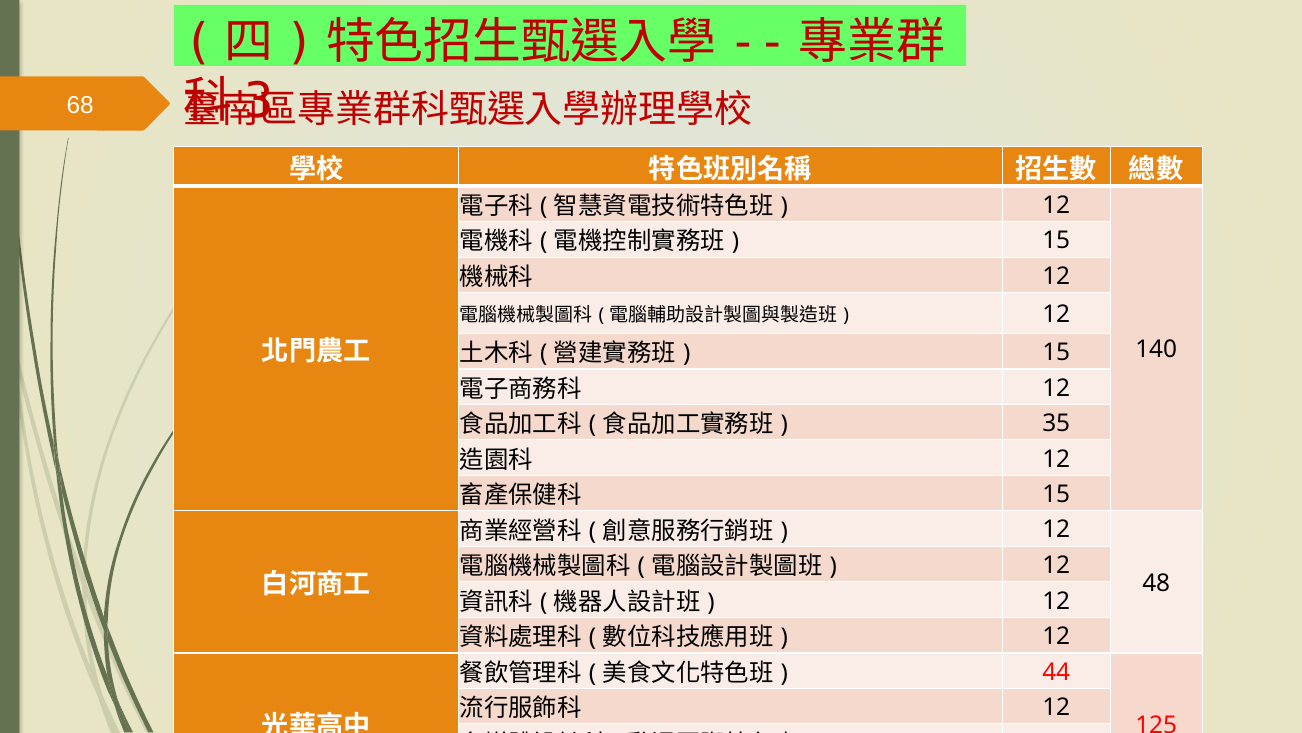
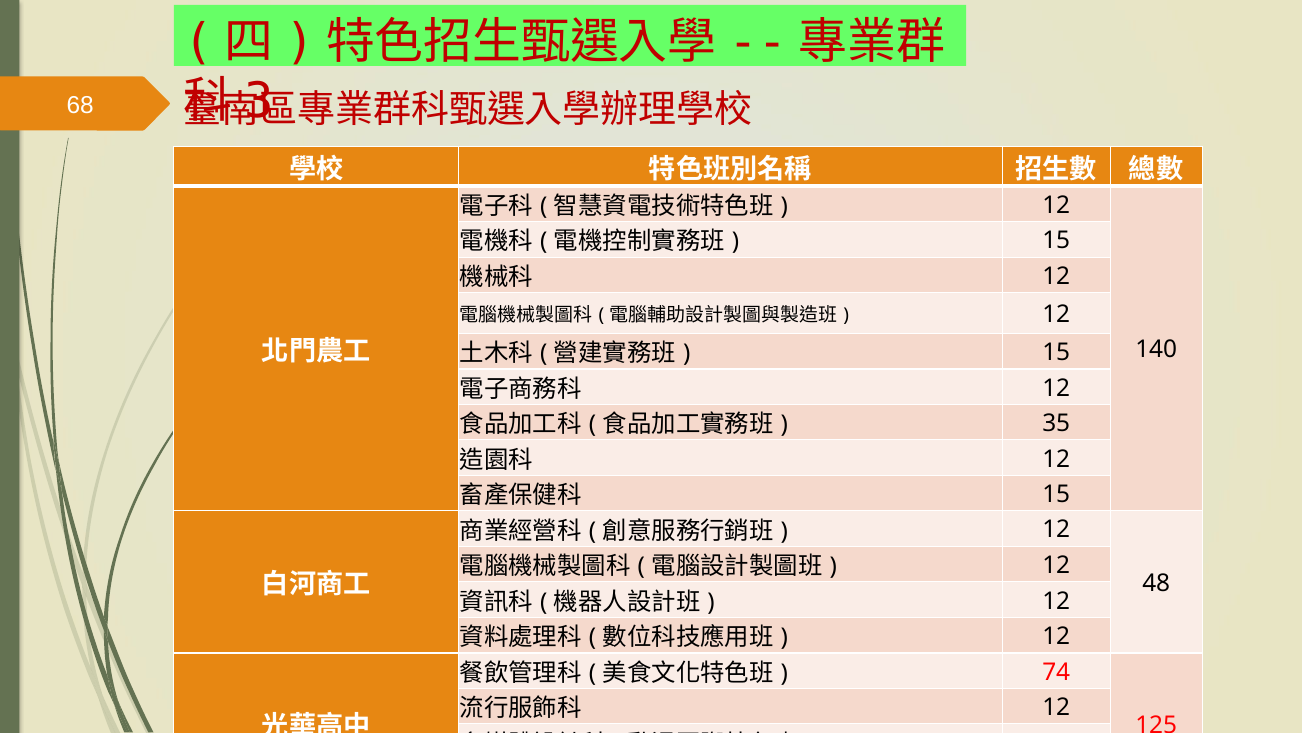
44: 44 -> 74 (1056, 671)
